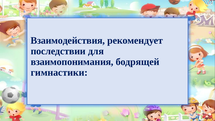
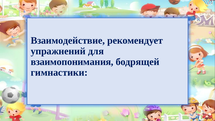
Взаимодействия: Взаимодействия -> Взаимодействие (68, 41)
последствии: последствии -> упражнений (58, 51)
